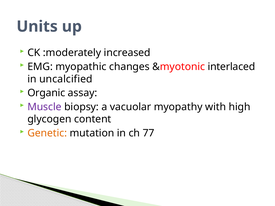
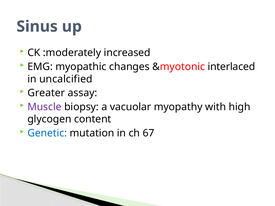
Units: Units -> Sinus (37, 27)
Organic: Organic -> Greater (46, 93)
Genetic colour: orange -> blue (47, 133)
77: 77 -> 67 (149, 133)
